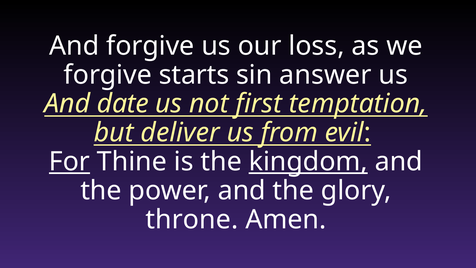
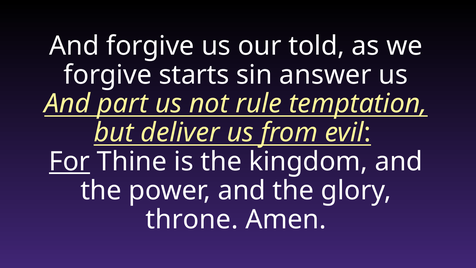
loss: loss -> told (317, 46)
date: date -> part (123, 104)
first: first -> rule (259, 104)
kingdom underline: present -> none (308, 161)
